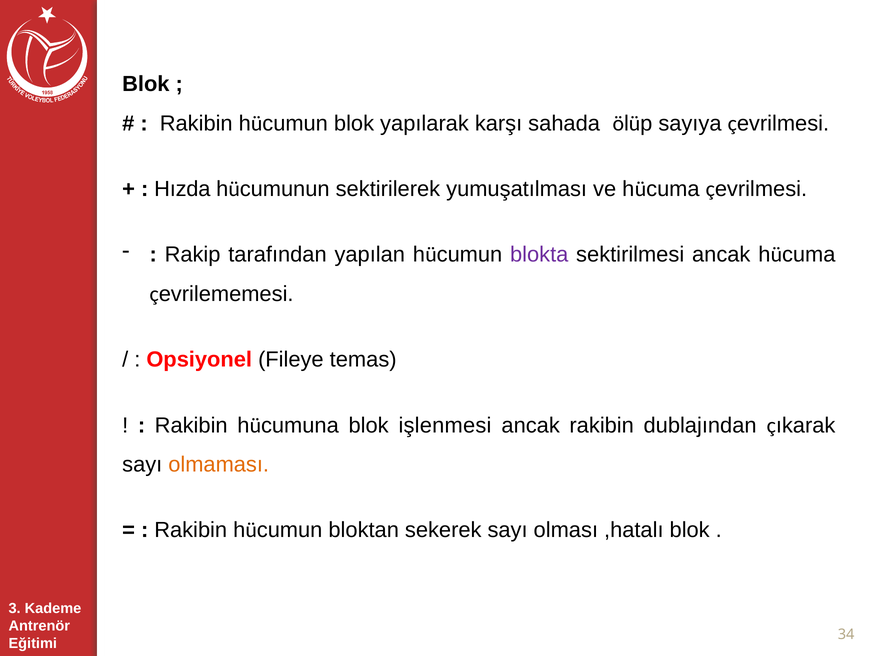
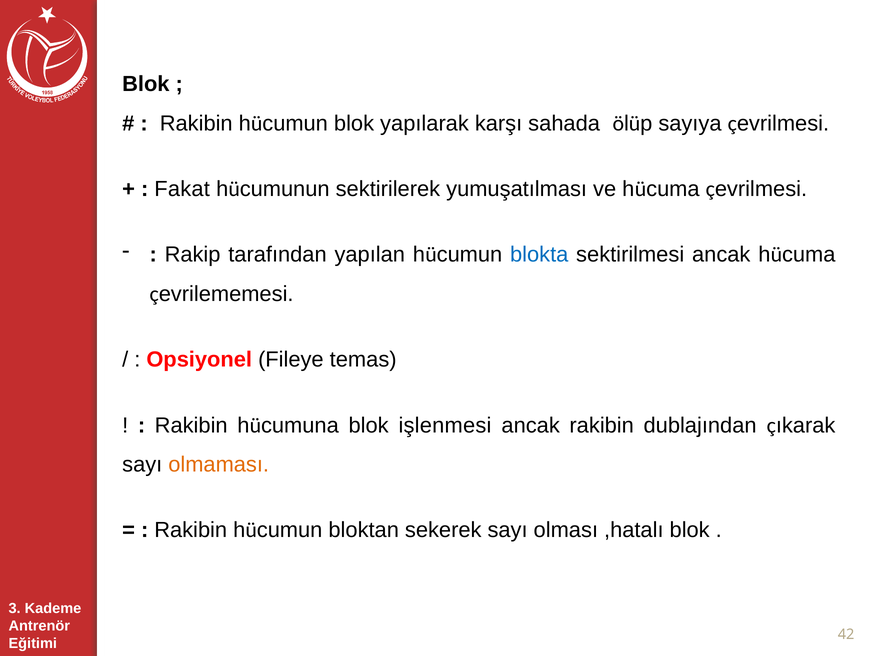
Hızda: Hızda -> Fakat (182, 189)
blokta colour: purple -> blue (539, 255)
34: 34 -> 42 (846, 635)
